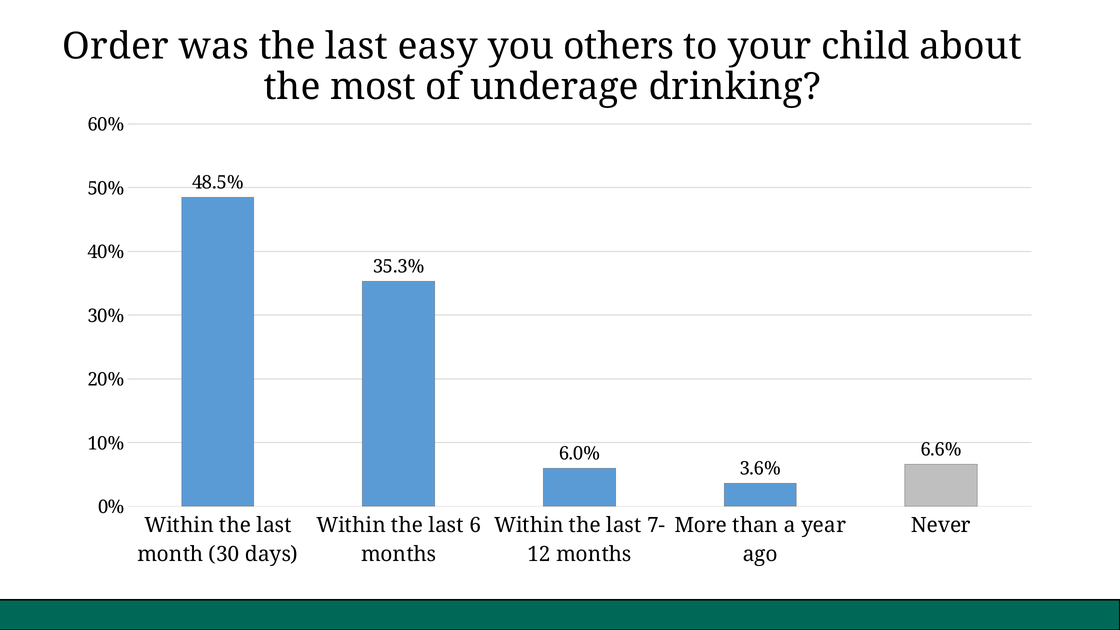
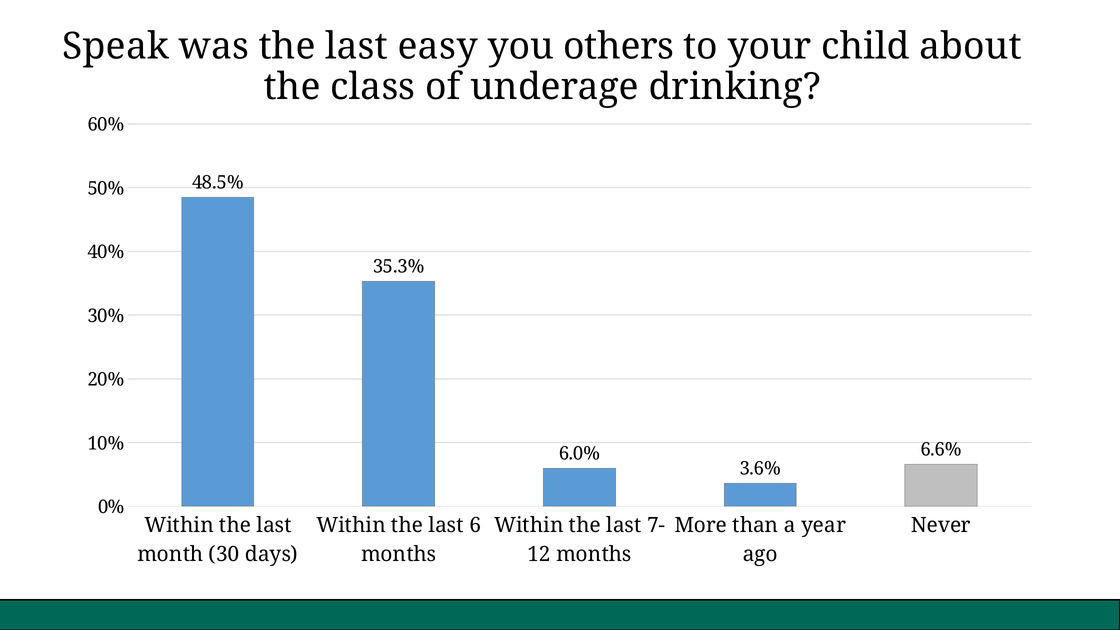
Order: Order -> Speak (116, 47)
most: most -> class (373, 87)
